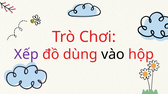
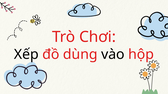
Xếp colour: purple -> black (26, 55)
